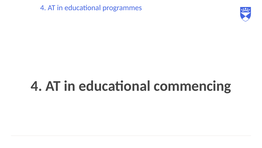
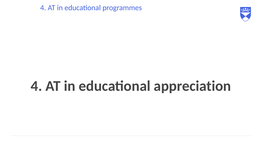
commencing: commencing -> appreciation (192, 86)
